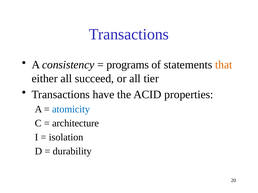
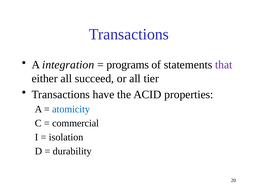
consistency: consistency -> integration (68, 65)
that colour: orange -> purple (224, 65)
architecture: architecture -> commercial (76, 124)
